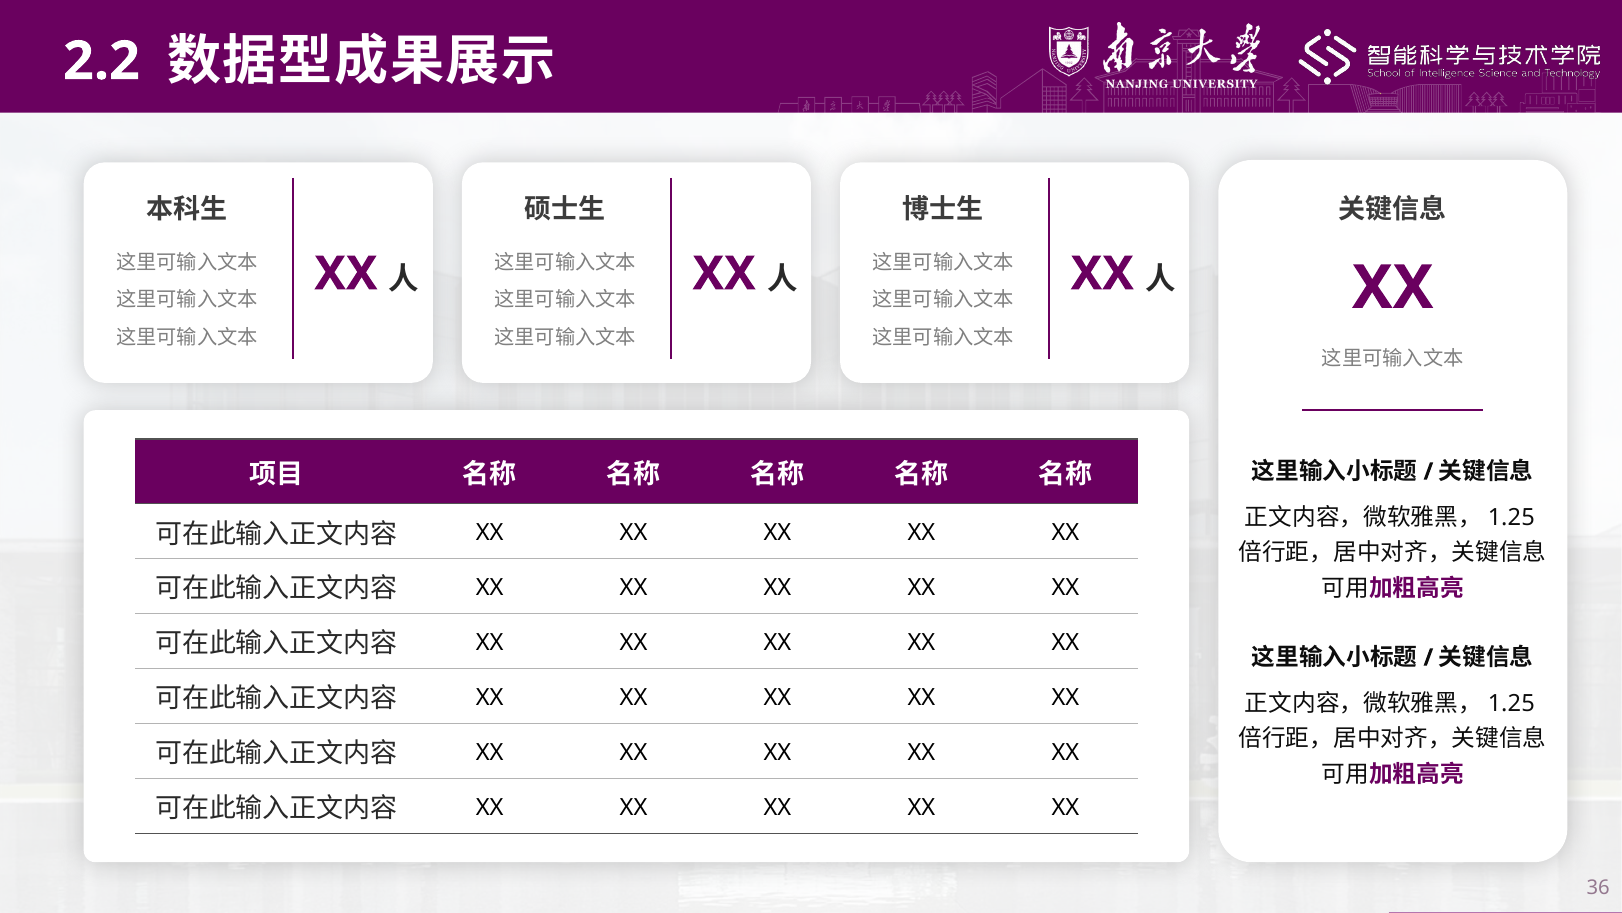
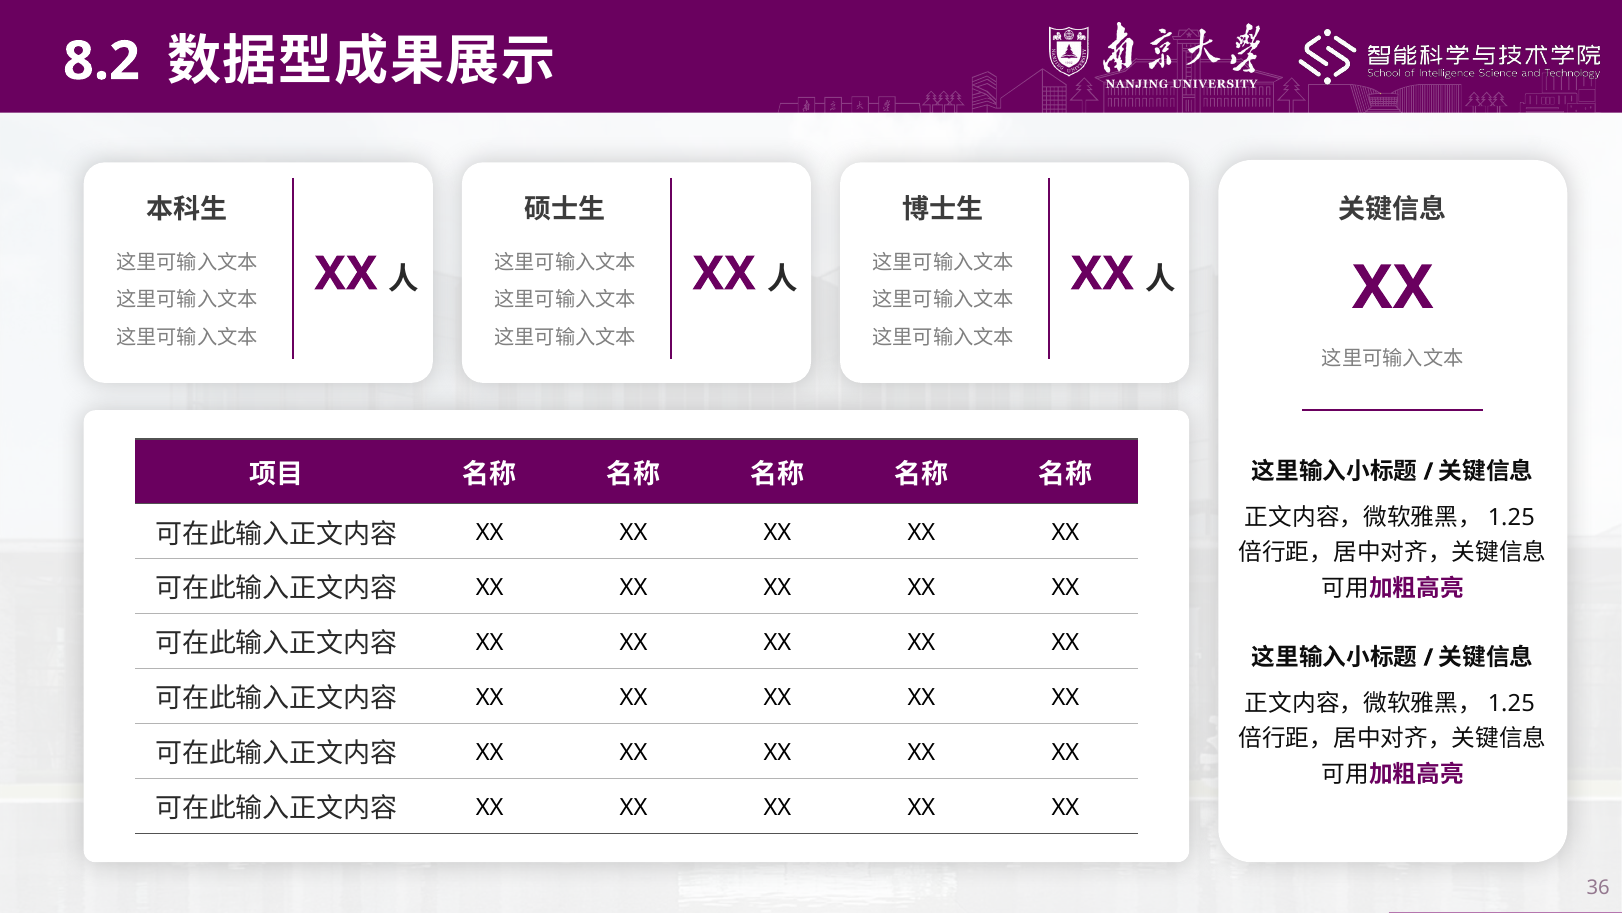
2.2: 2.2 -> 8.2 (102, 61)
